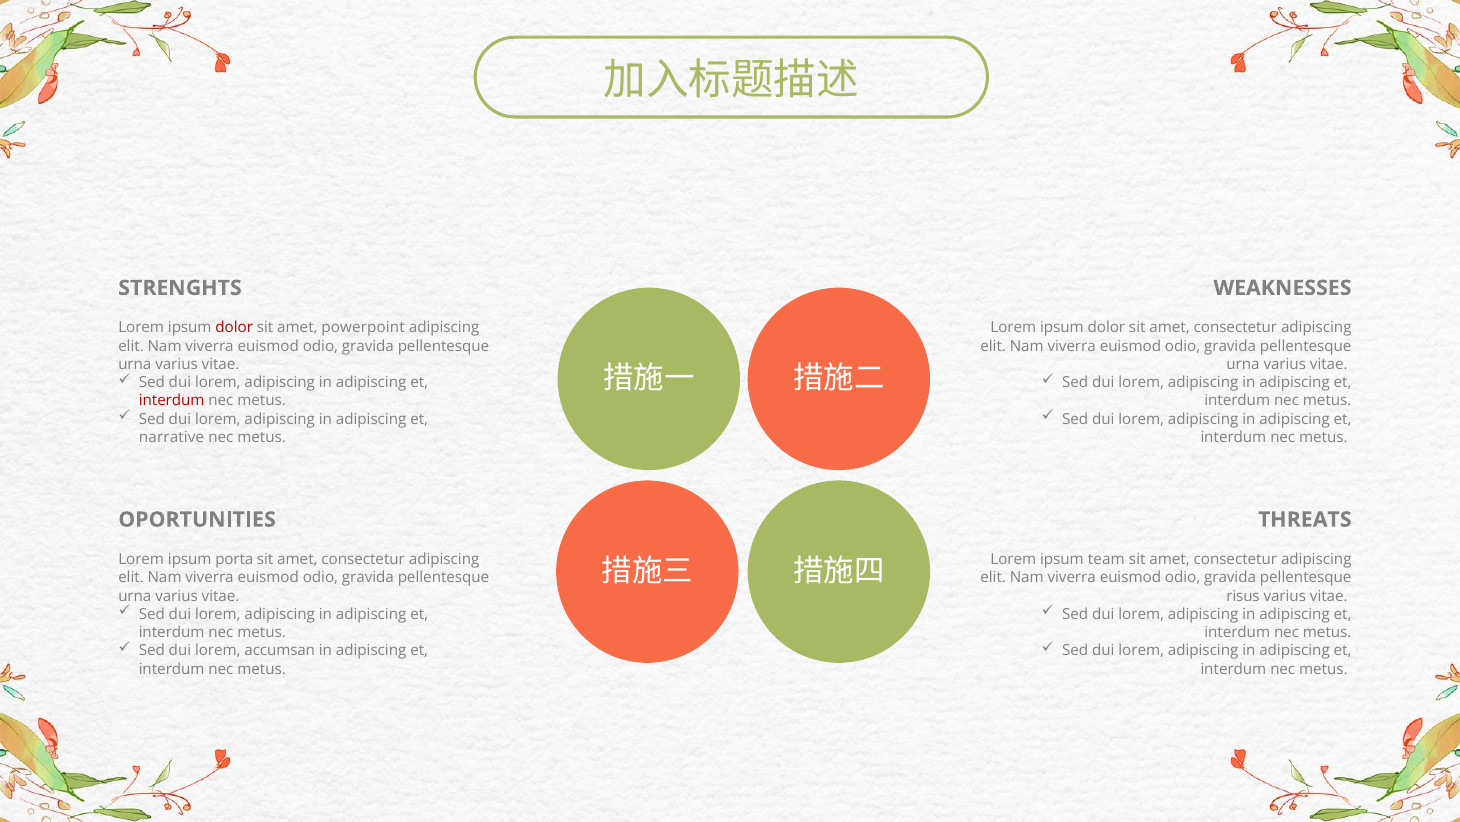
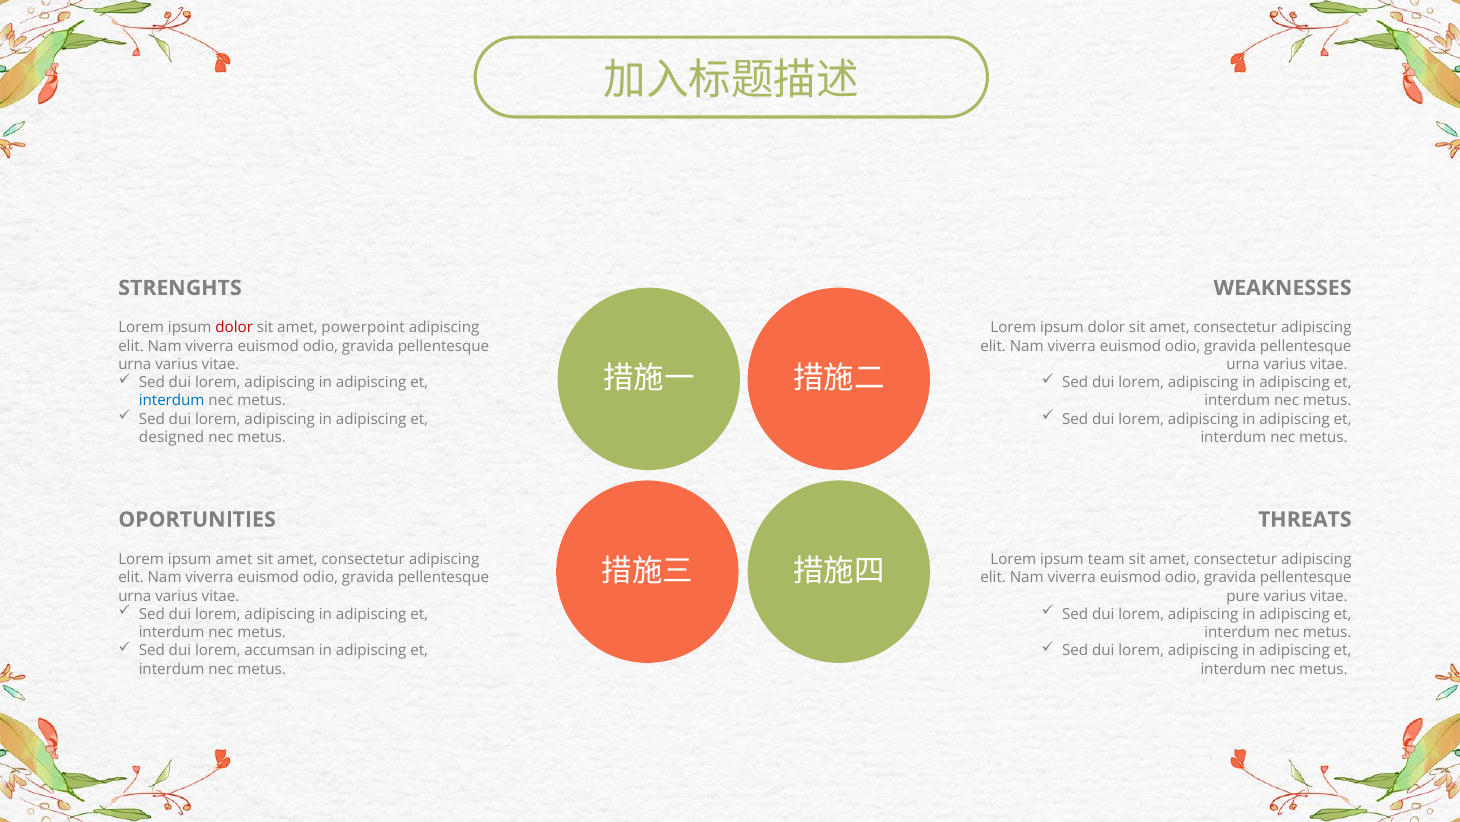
interdum colour: red -> blue (172, 401)
narrative: narrative -> designed (172, 437)
ipsum porta: porta -> amet (234, 559)
risus: risus -> pure (1243, 596)
